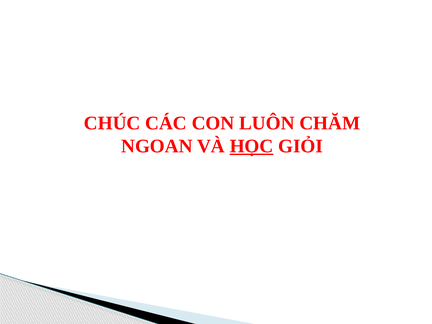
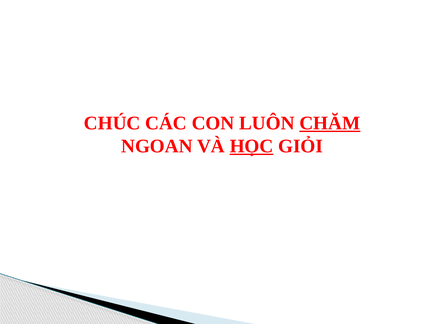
CHĂM underline: none -> present (330, 123)
